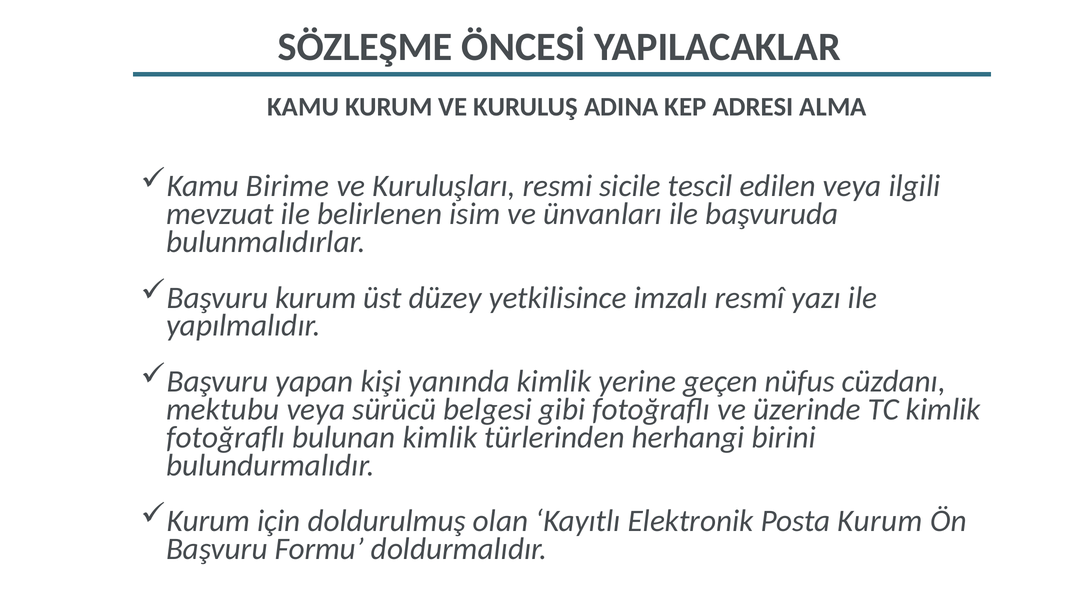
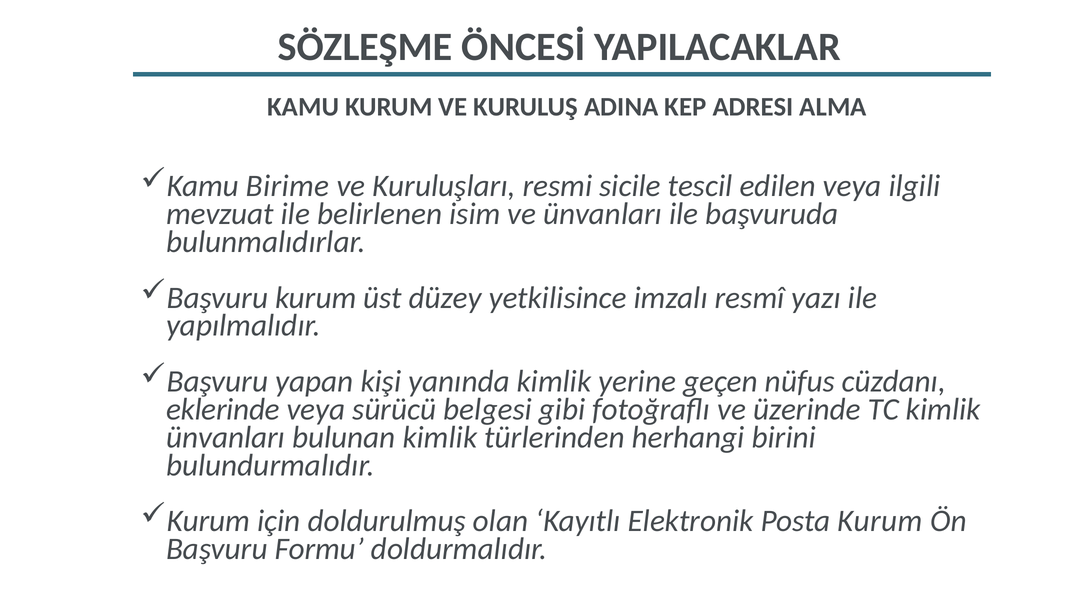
mektubu: mektubu -> eklerinde (223, 410)
fotoğraflı: fotoğraflı -> ünvanları (226, 438)
